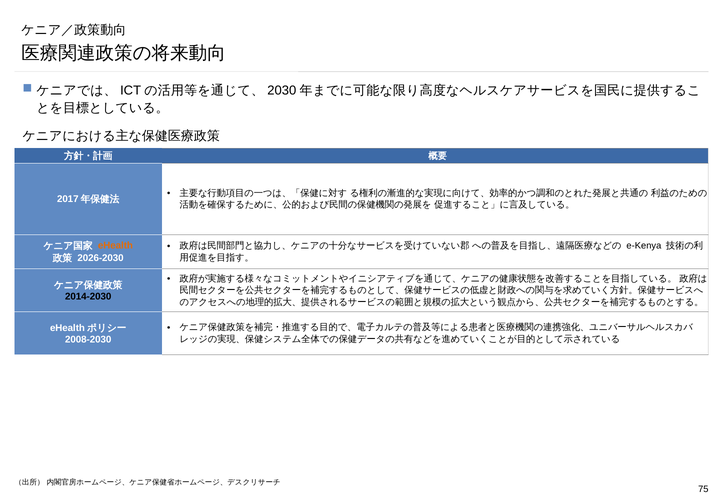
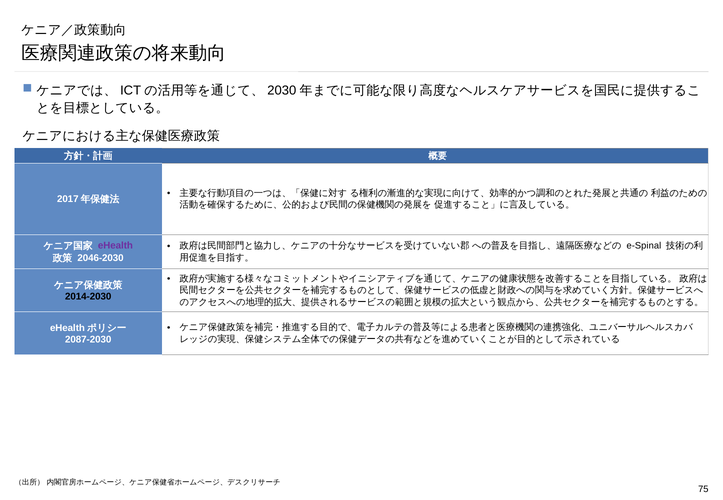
e-Kenya: e-Kenya -> e-Spinal (644, 246)
eHealth colour: orange -> purple (115, 246)
2026-2030: 2026-2030 -> 2046-2030 (101, 258)
2008-2030: 2008-2030 -> 2087-2030 (88, 340)
